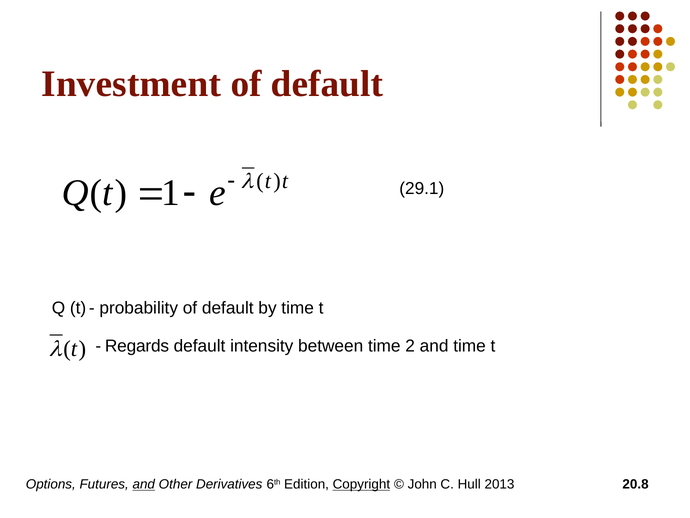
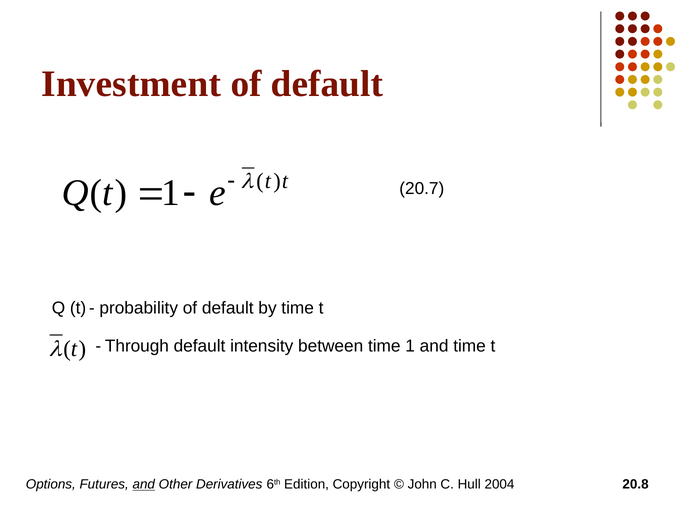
29.1: 29.1 -> 20.7 (422, 188)
Regards: Regards -> Through (137, 346)
time 2: 2 -> 1 (410, 346)
Copyright underline: present -> none (361, 484)
2013: 2013 -> 2004 (499, 484)
